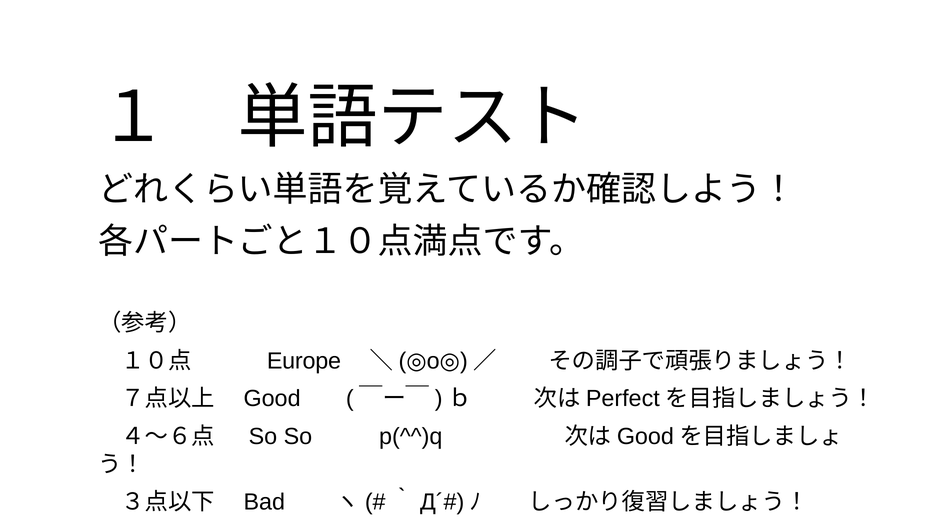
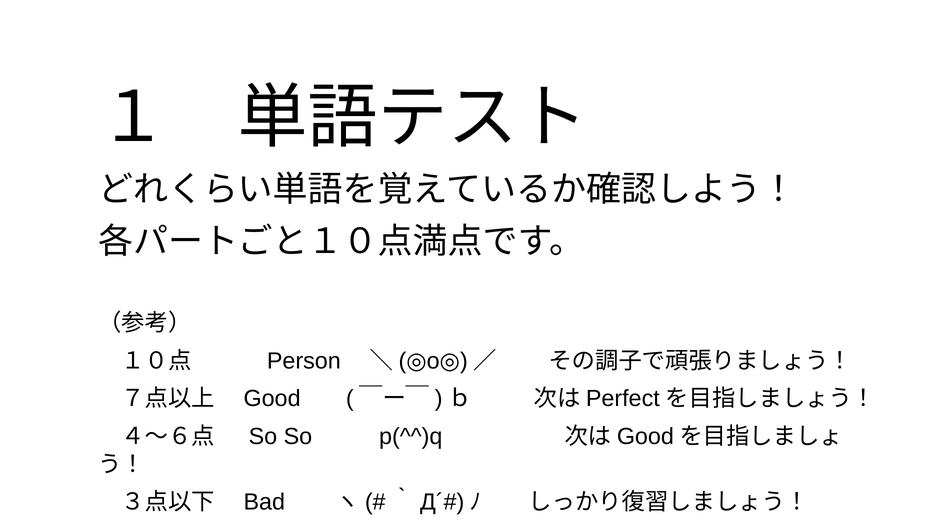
Europe: Europe -> Person (304, 361)
